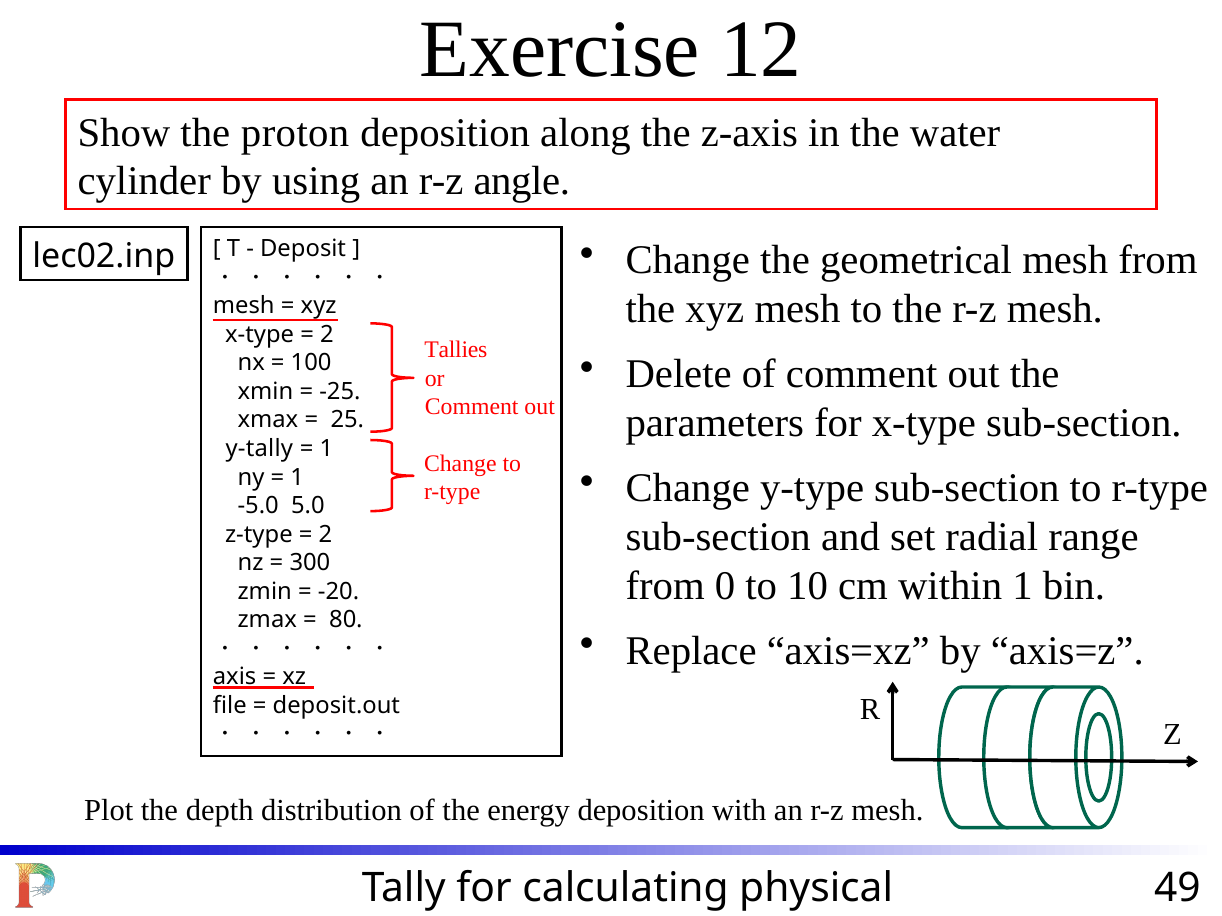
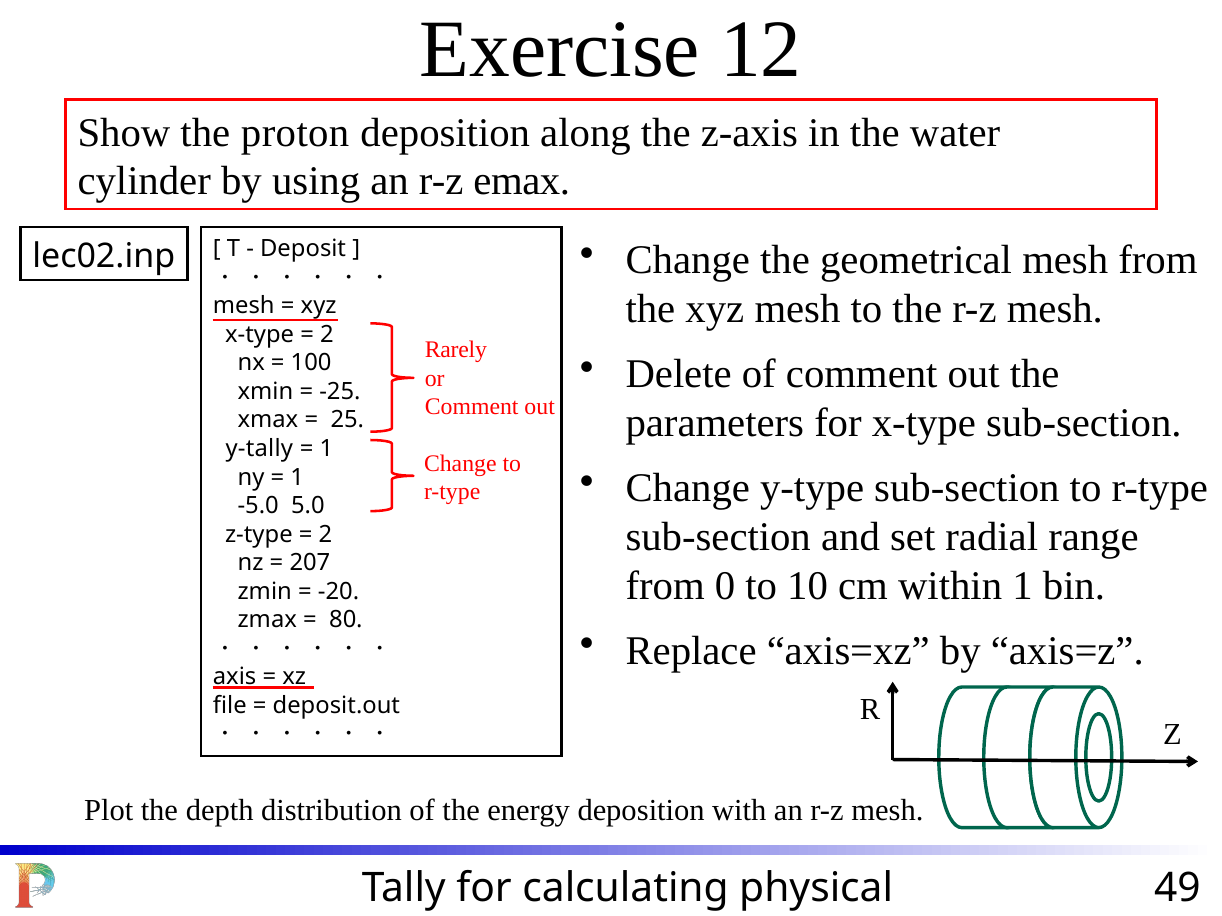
angle: angle -> emax (522, 182)
Tallies: Tallies -> Rarely (456, 350)
300: 300 -> 207 (310, 563)
